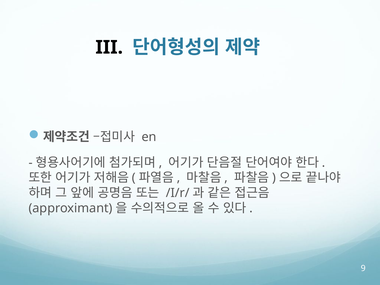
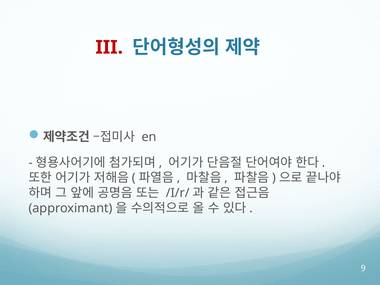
III colour: black -> red (109, 47)
